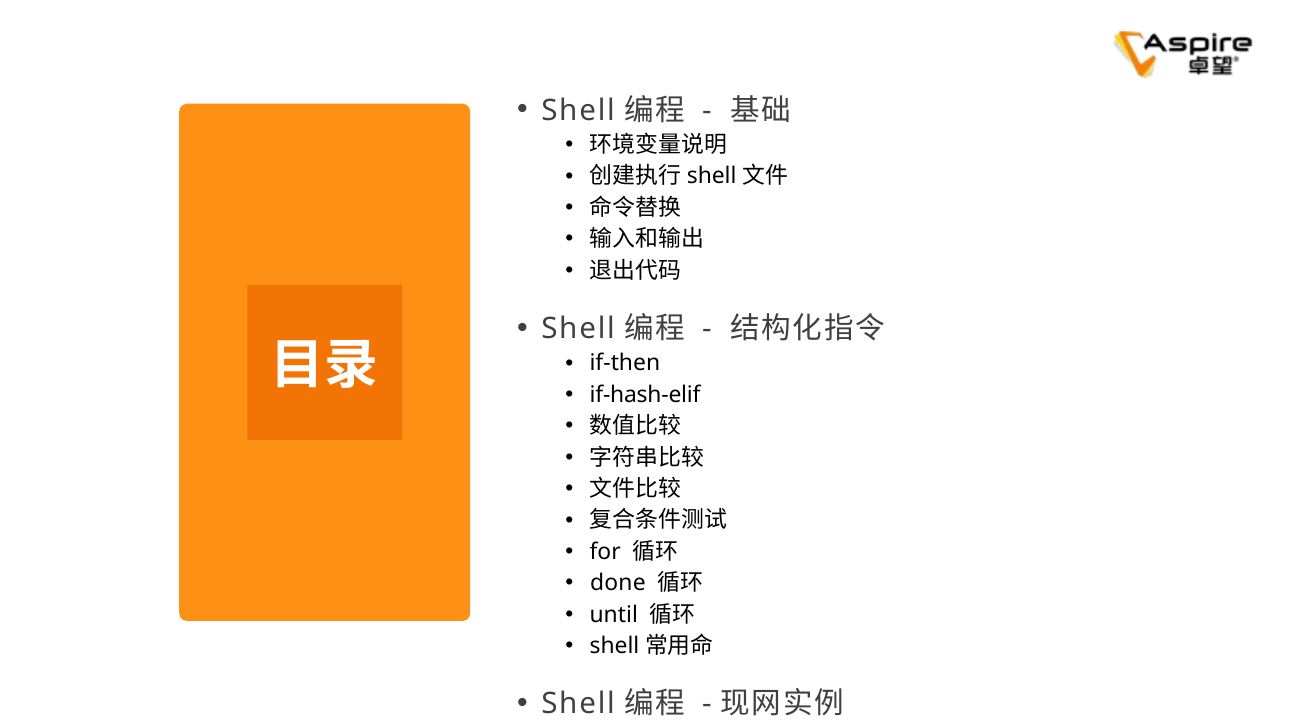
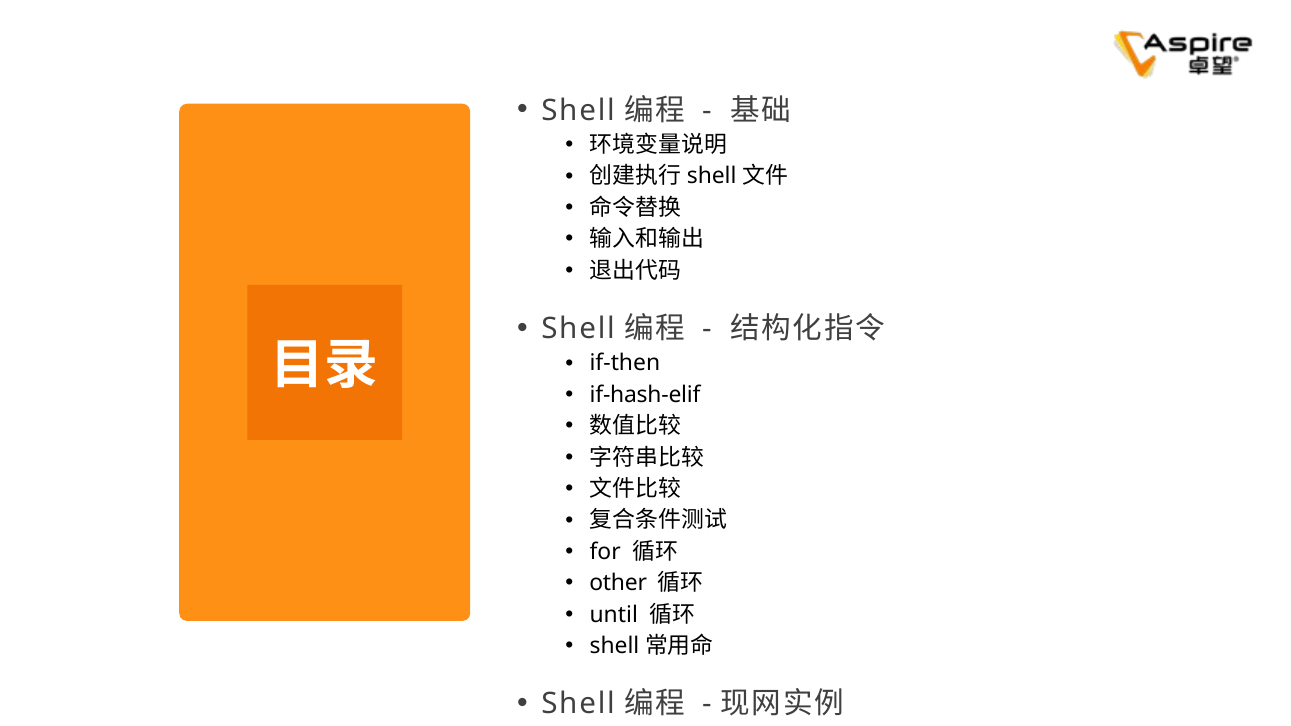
done: done -> other (618, 583)
